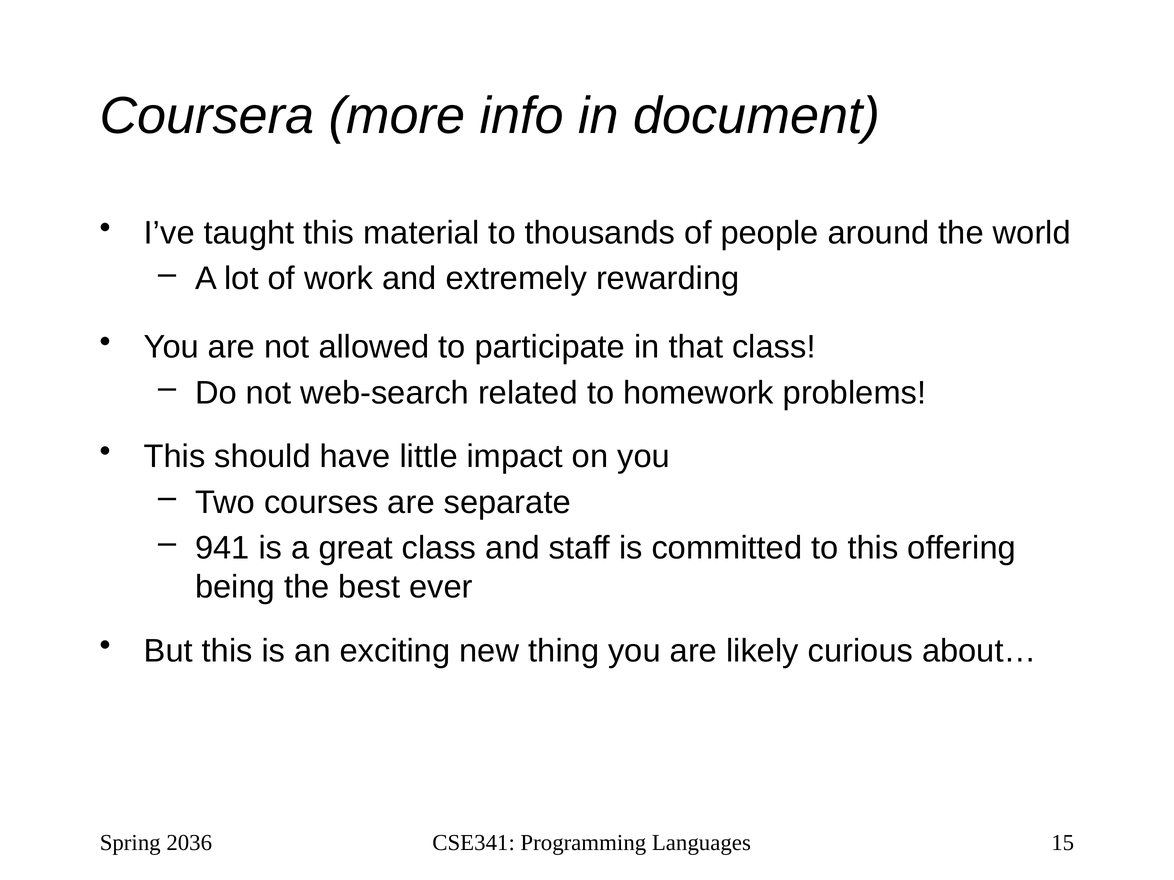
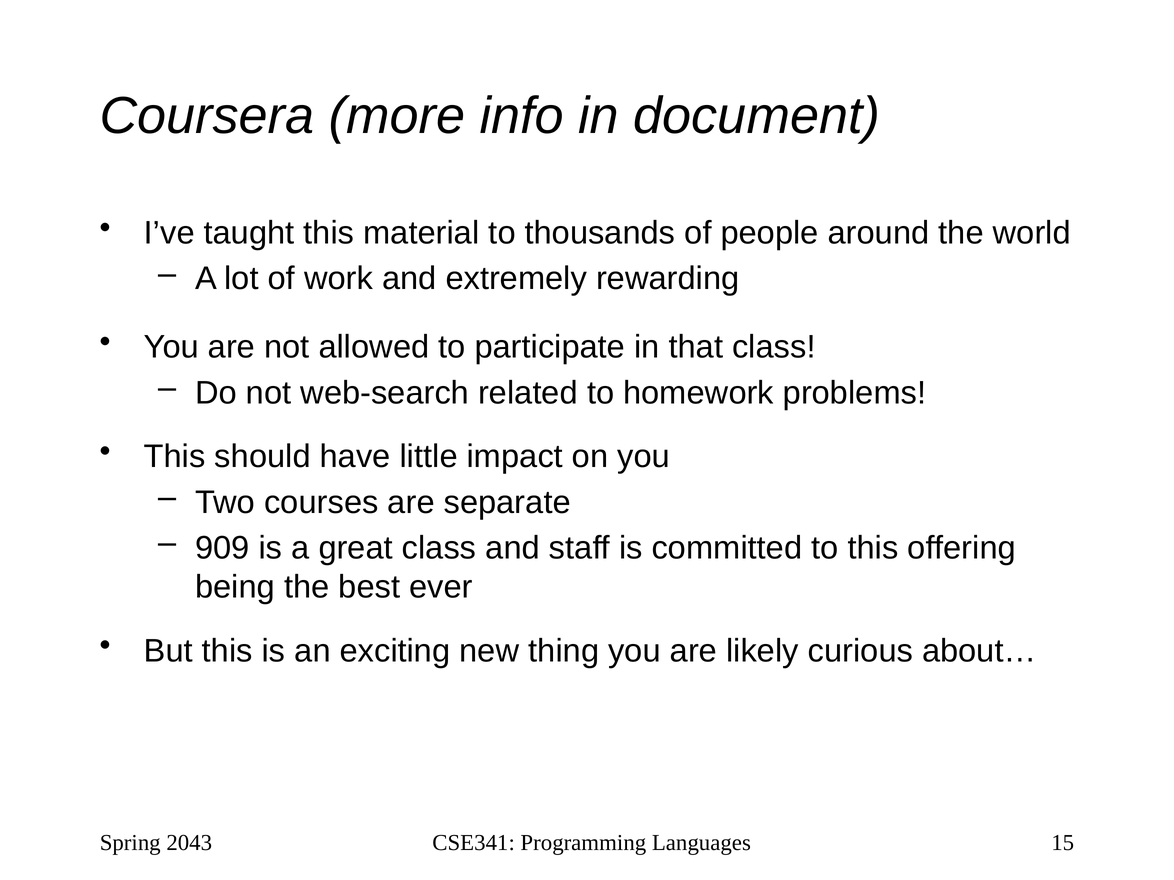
941: 941 -> 909 (222, 548)
2036: 2036 -> 2043 (189, 843)
